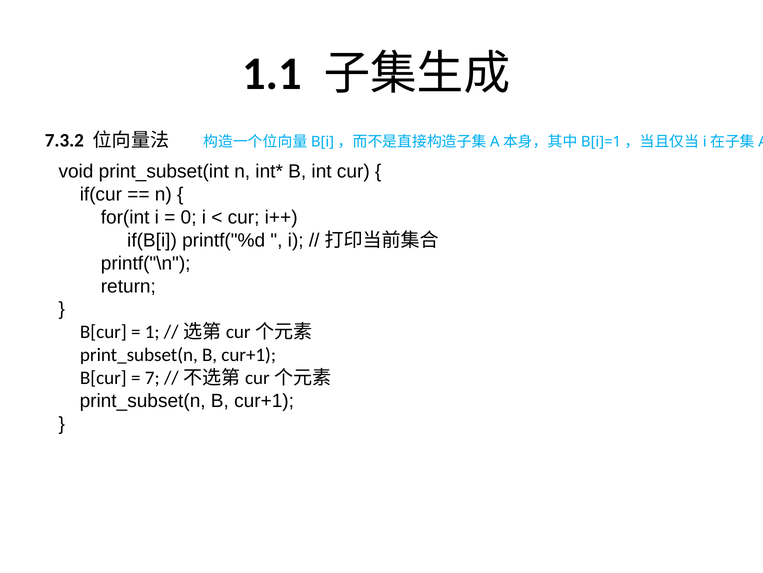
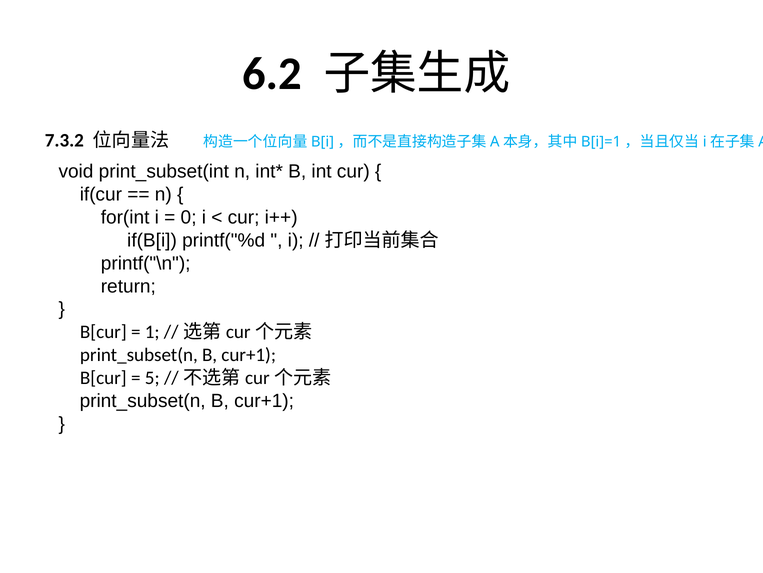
1.1: 1.1 -> 6.2 (272, 74)
7: 7 -> 5 (152, 377)
